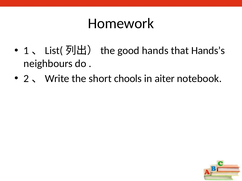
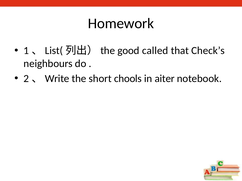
hands: hands -> called (155, 51)
Hands’s: Hands’s -> Check’s (208, 51)
